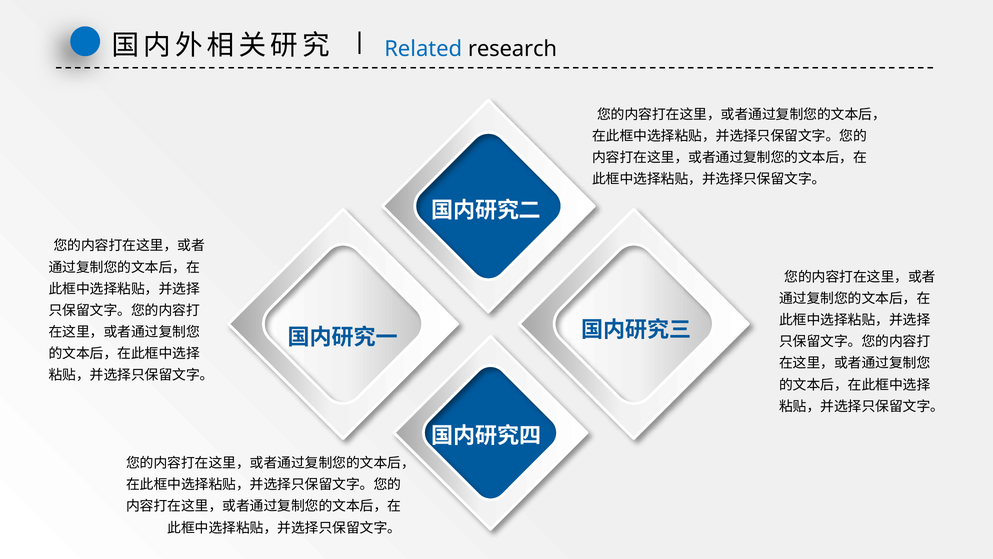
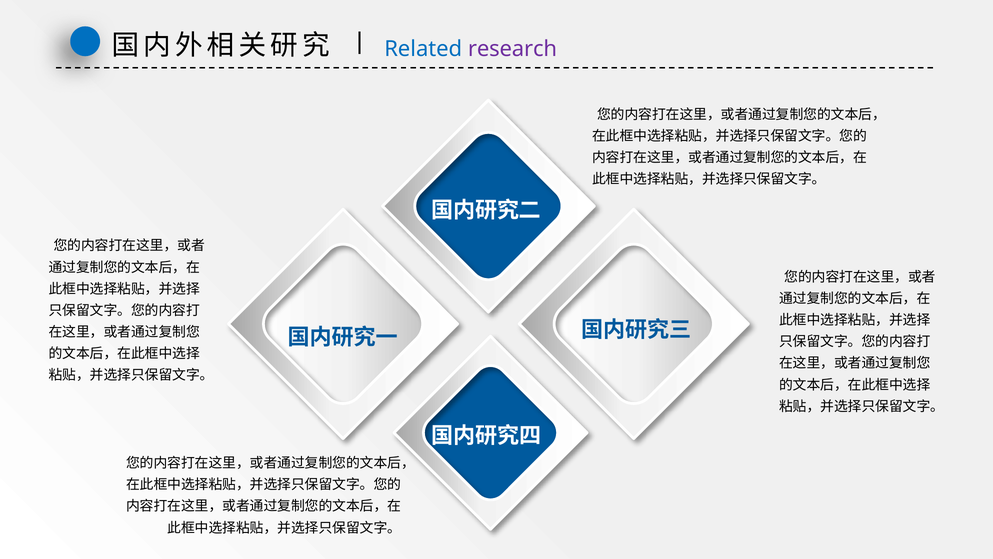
research colour: black -> purple (513, 49)
